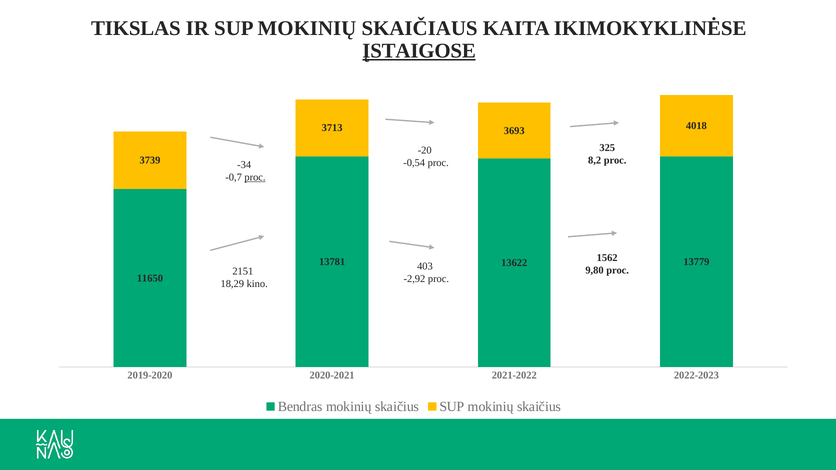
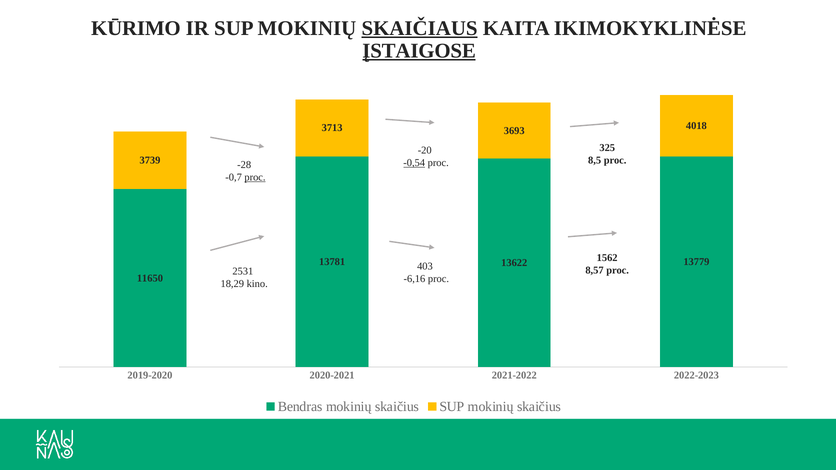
TIKSLAS: TIKSLAS -> KŪRIMO (136, 28)
SKAIČIAUS underline: none -> present (420, 28)
8,2: 8,2 -> 8,5 (595, 161)
-0,54 underline: none -> present (414, 163)
-34: -34 -> -28 (244, 165)
9,80: 9,80 -> 8,57 (595, 271)
2151: 2151 -> 2531 (243, 272)
-2,92: -2,92 -> -6,16 (414, 279)
